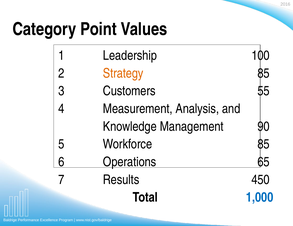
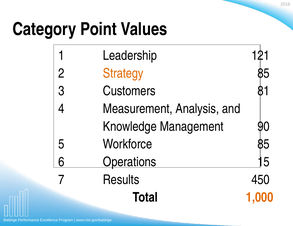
100: 100 -> 121 (261, 56)
55: 55 -> 81 (264, 91)
65: 65 -> 15 (264, 162)
1,000 colour: blue -> orange (260, 198)
